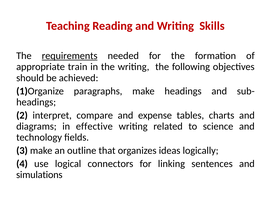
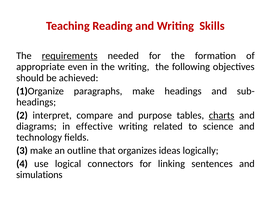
train: train -> even (78, 67)
expense: expense -> purpose (155, 115)
charts underline: none -> present (222, 115)
